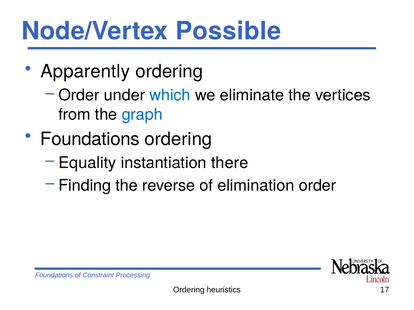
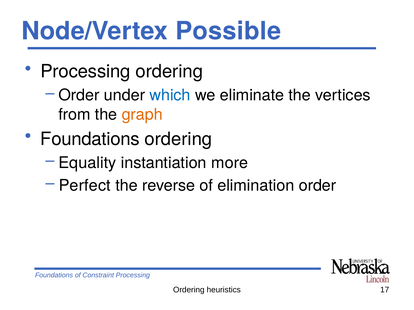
Apparently: Apparently -> Processing (85, 72)
graph colour: blue -> orange (142, 115)
there: there -> more (230, 163)
Finding: Finding -> Perfect (85, 186)
